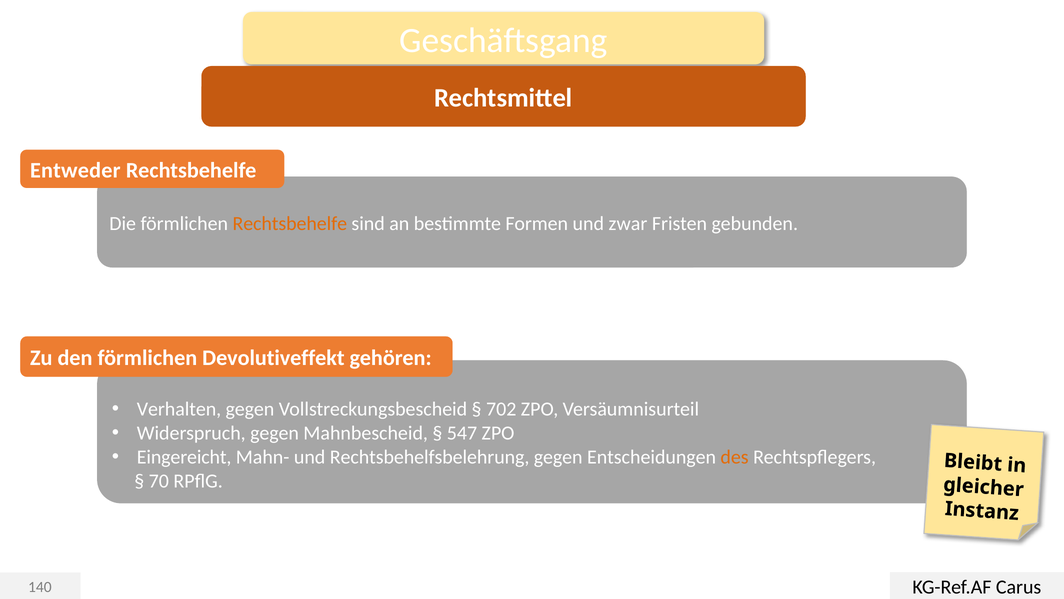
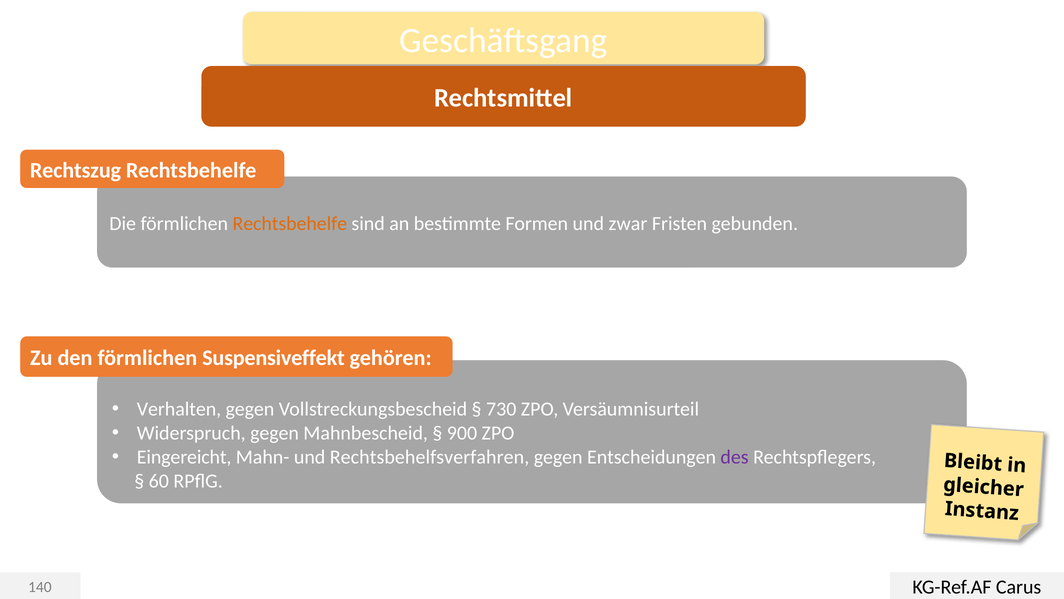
Entweder: Entweder -> Rechtszug (76, 170)
Devolutiveffekt: Devolutiveffekt -> Suspensiveffekt (273, 358)
702: 702 -> 730 (501, 409)
547: 547 -> 900 (462, 433)
Rechtsbehelfsbelehrung: Rechtsbehelfsbelehrung -> Rechtsbehelfsverfahren (430, 457)
des colour: orange -> purple (735, 457)
70: 70 -> 60 (159, 481)
